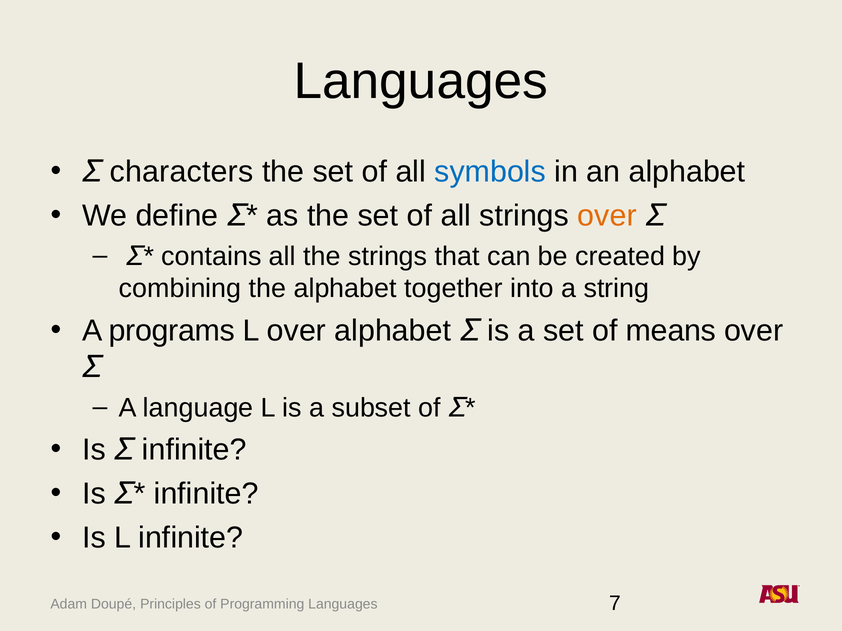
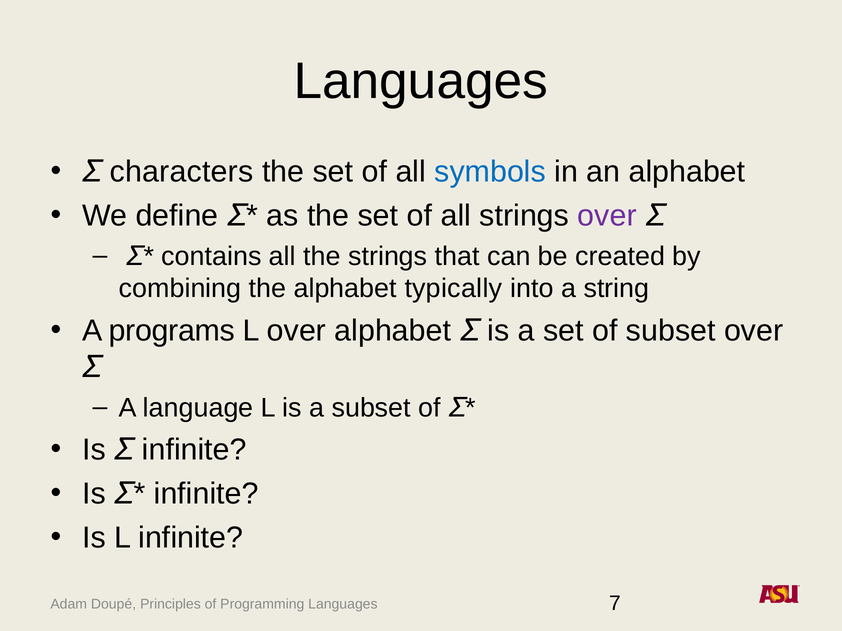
over colour: orange -> purple (607, 216)
together: together -> typically (453, 289)
of means: means -> subset (671, 331)
